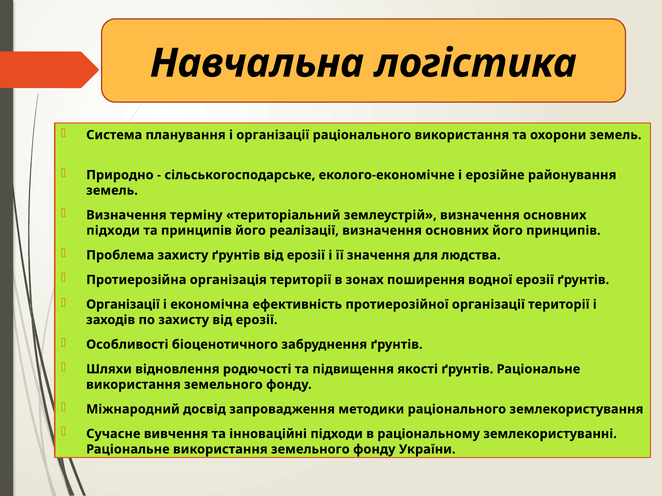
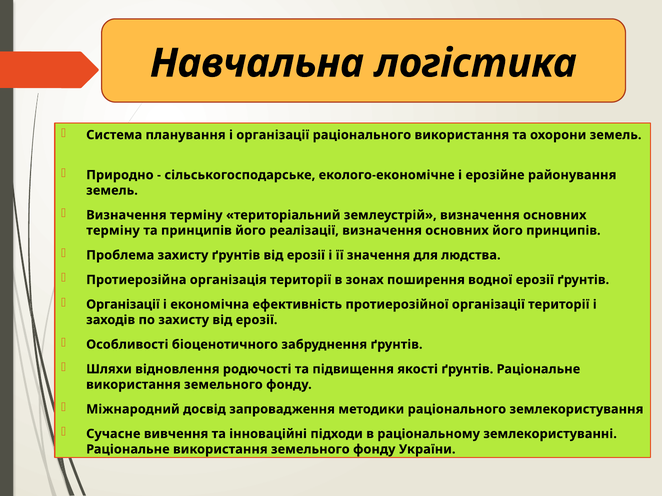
підходи: підходи -> терміну (113, 231)
